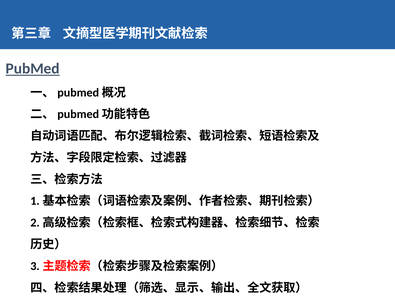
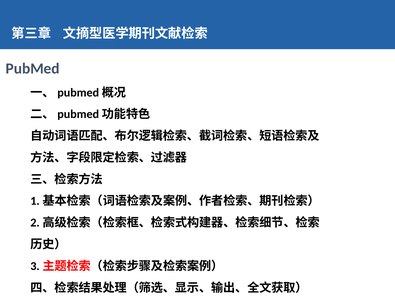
PubMed underline: present -> none (33, 69)
